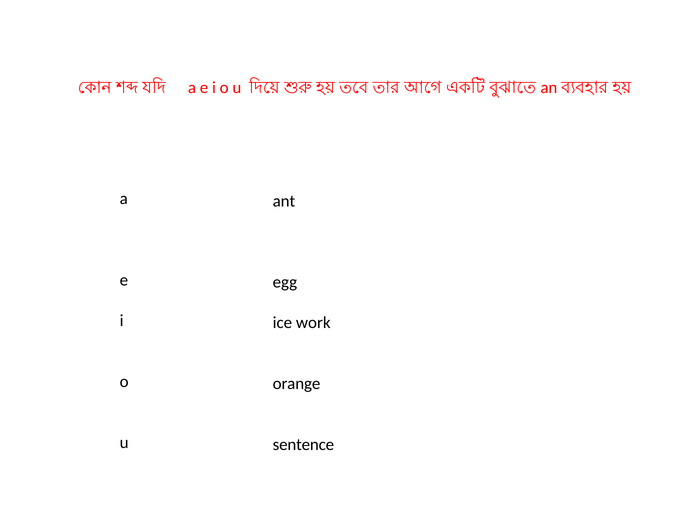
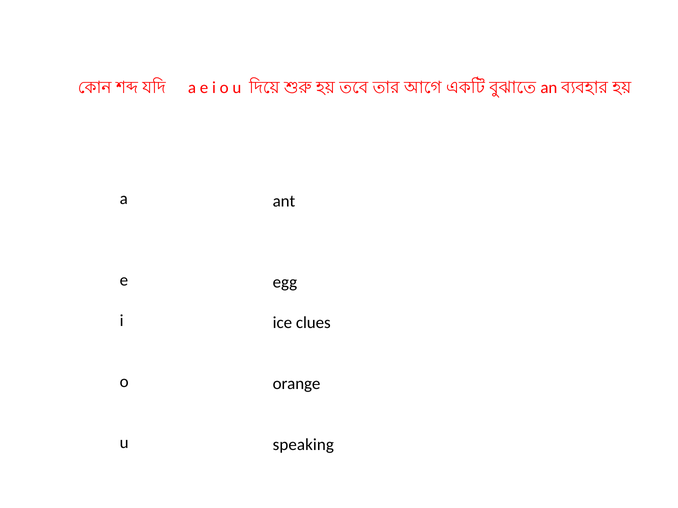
work: work -> clues (313, 323)
sentence: sentence -> speaking (303, 445)
